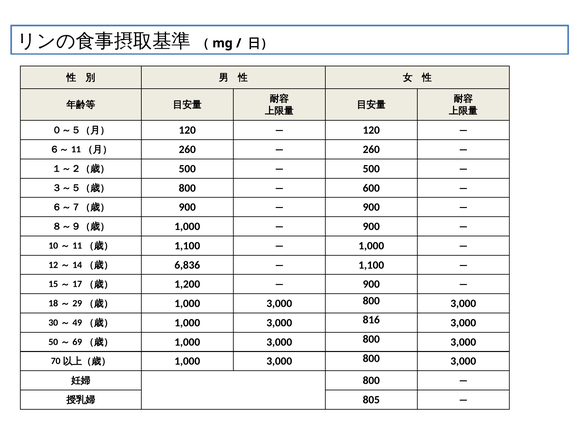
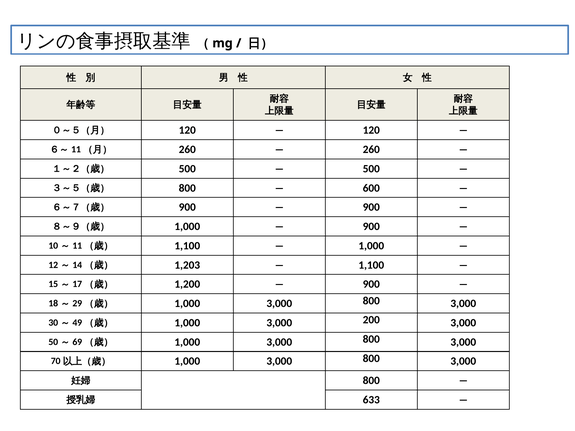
6,836: 6,836 -> 1,203 (187, 265)
816: 816 -> 200 (371, 320)
805: 805 -> 633 (371, 400)
